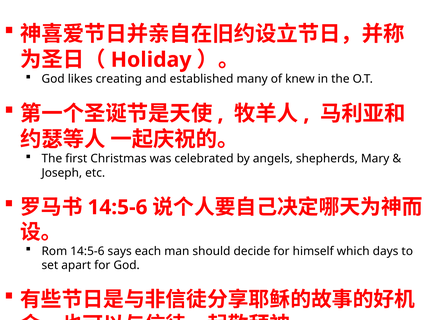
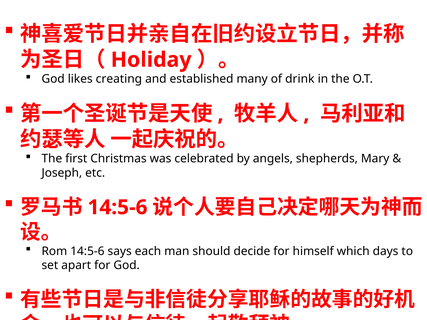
knew: knew -> drink (300, 79)
